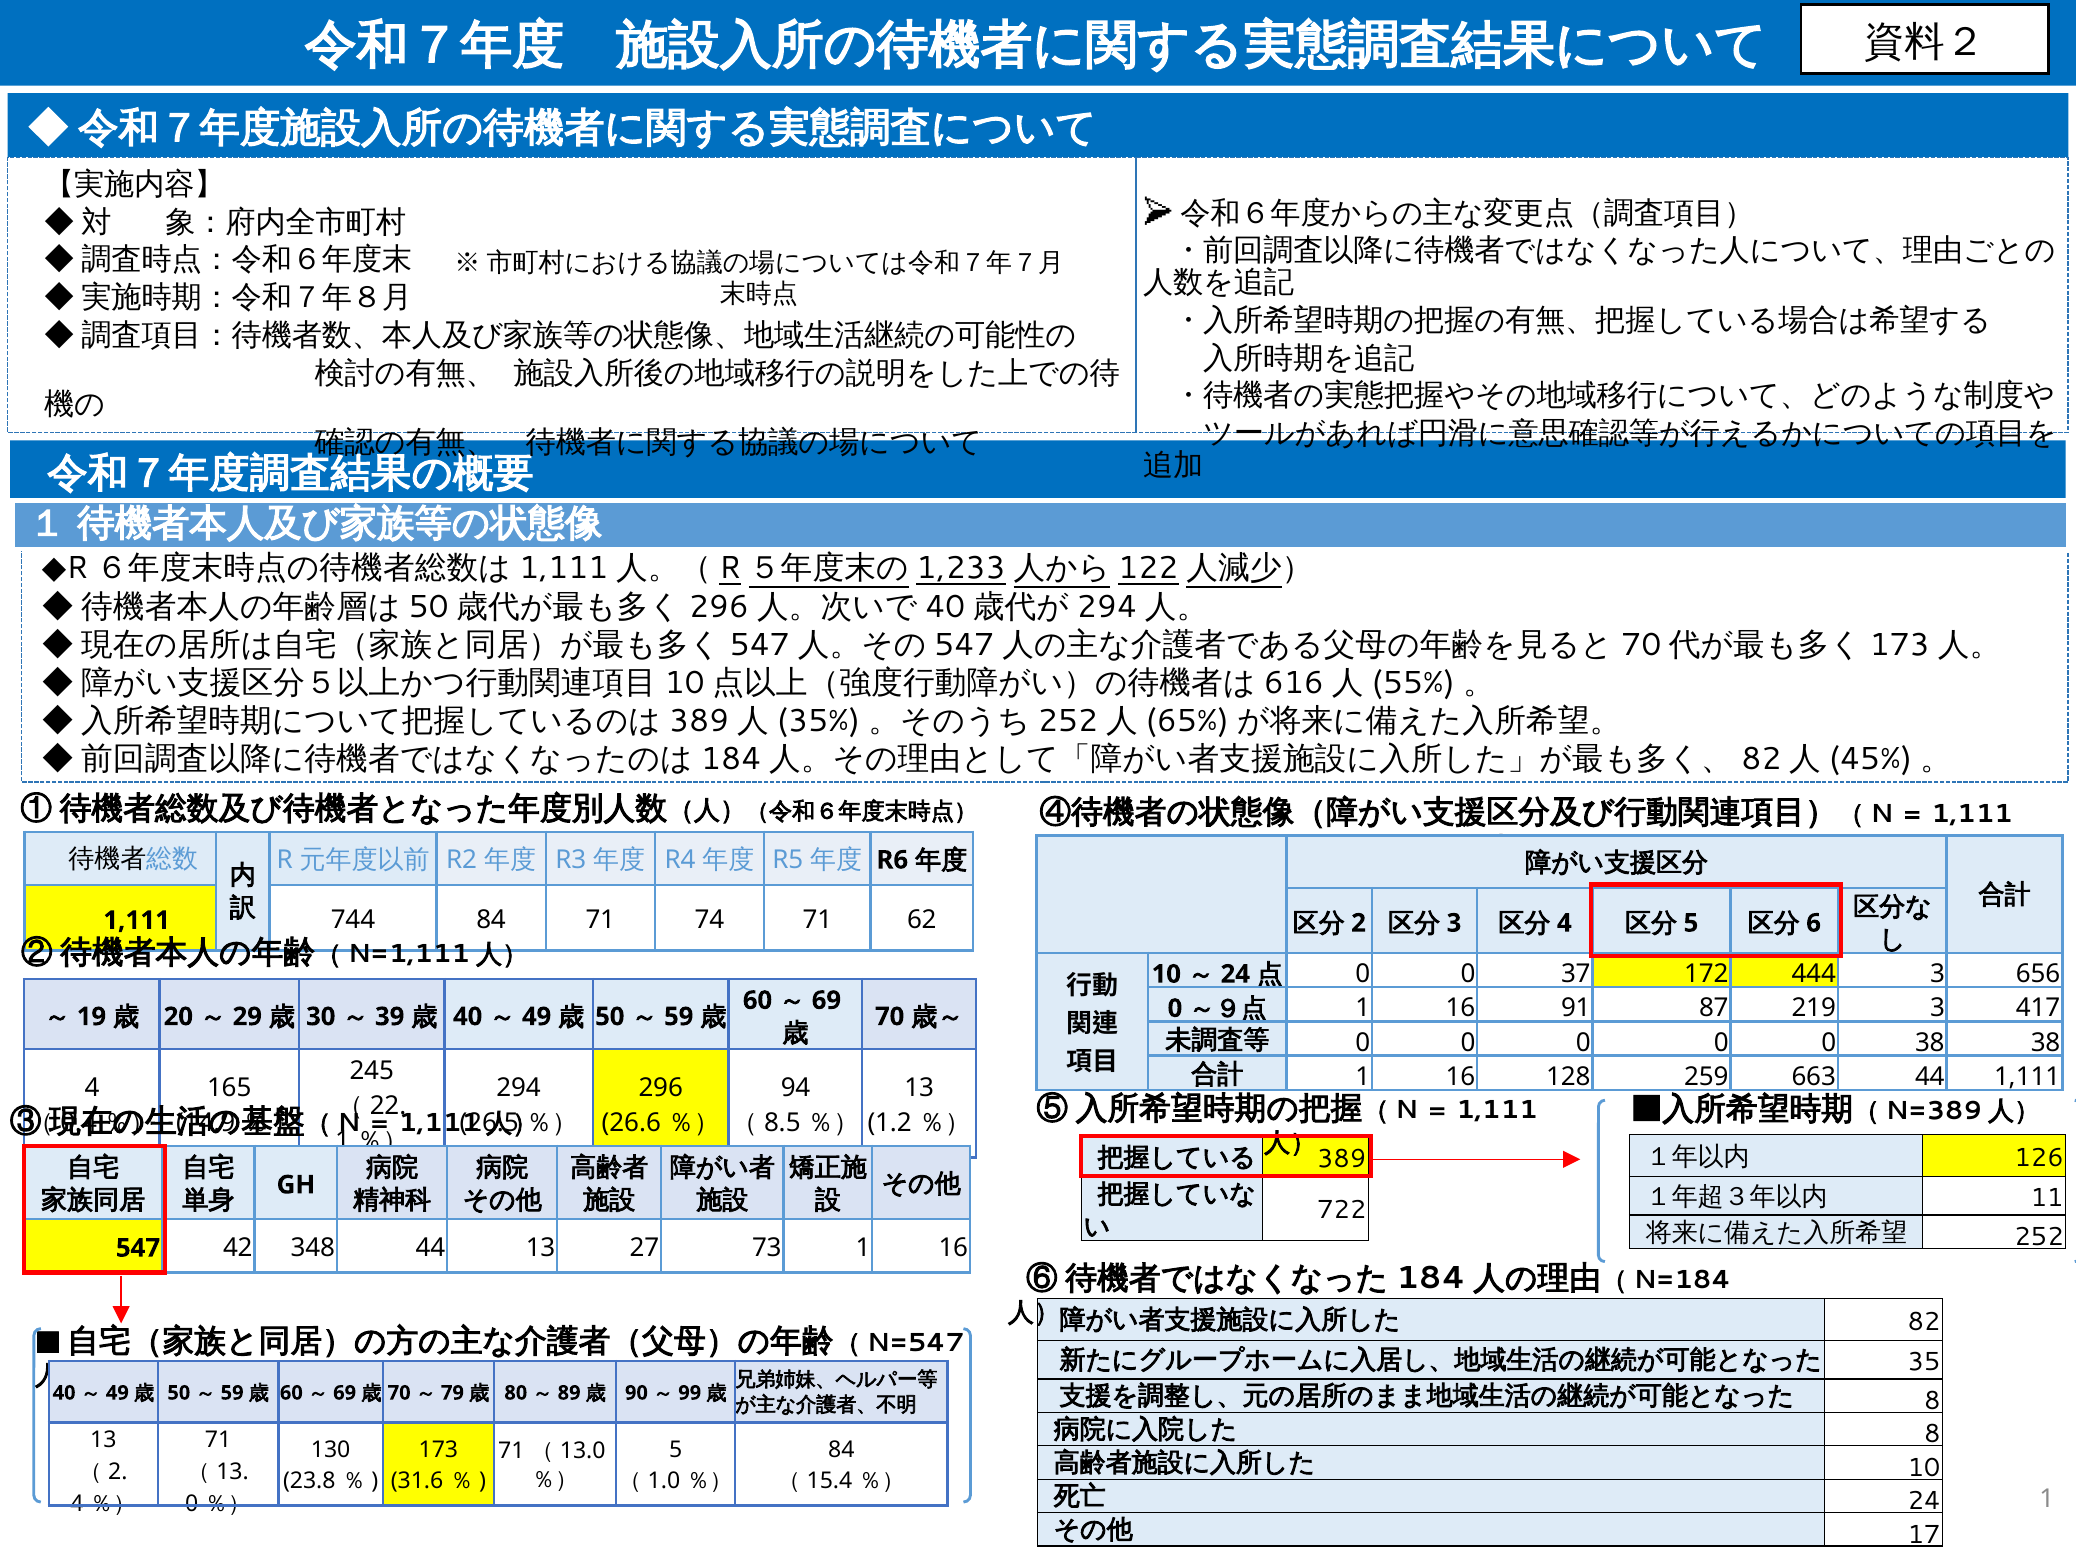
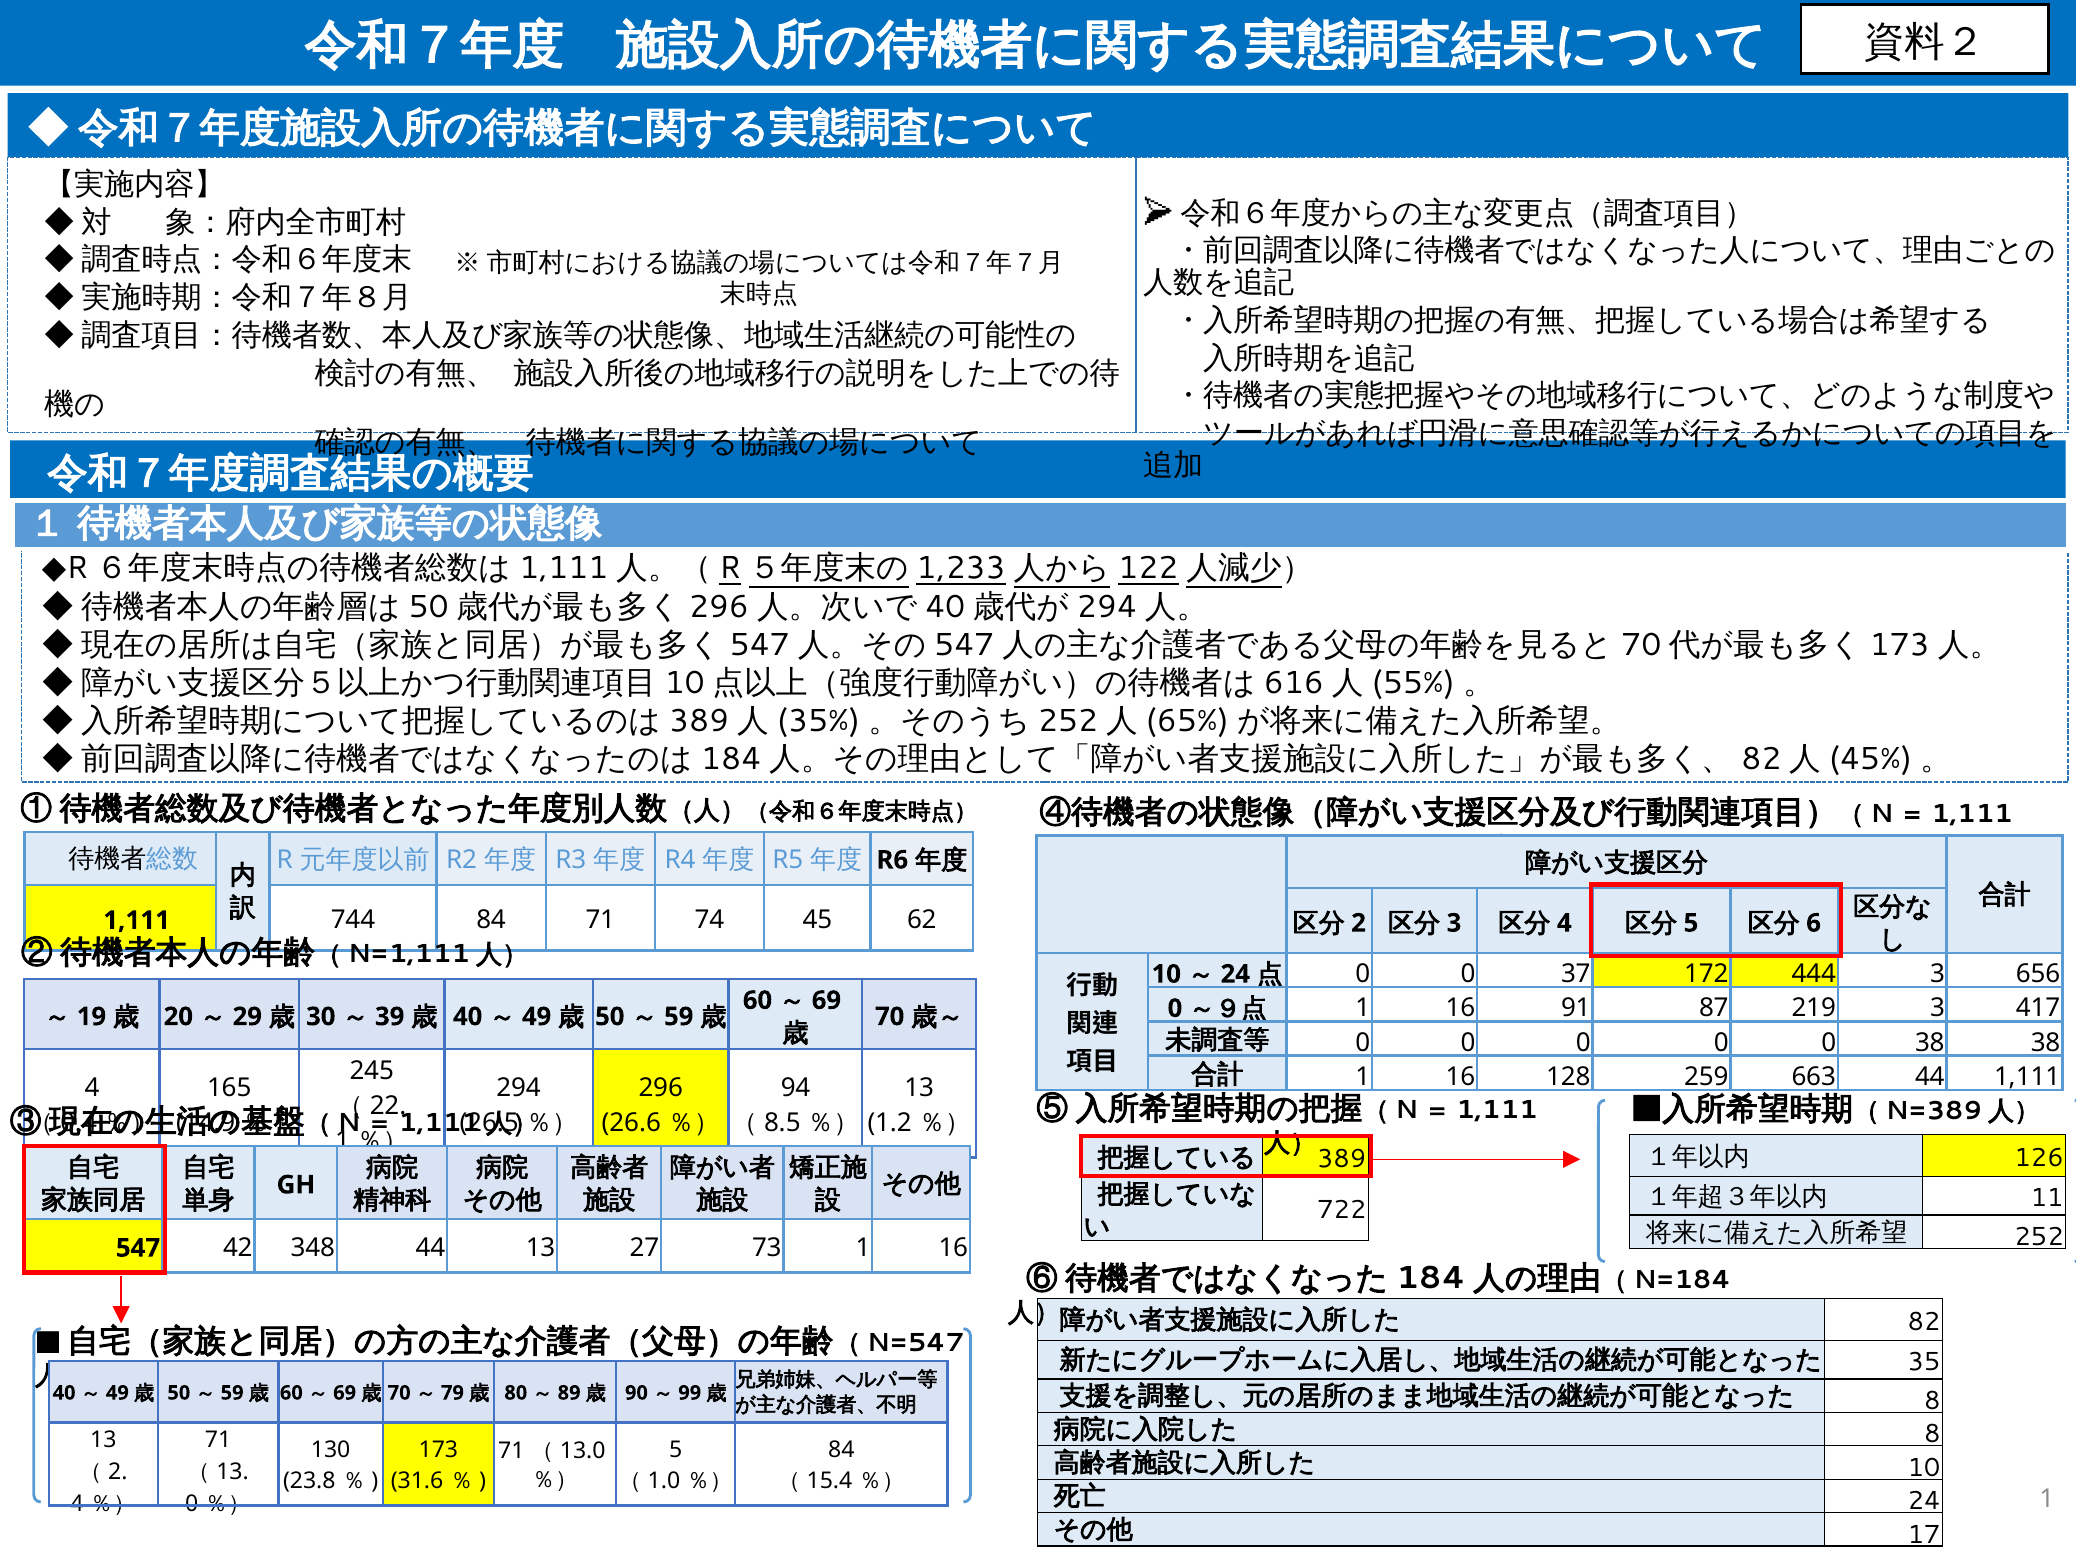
74 71: 71 -> 45 (817, 920)
